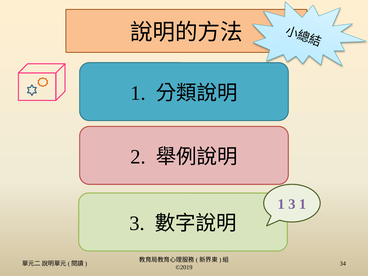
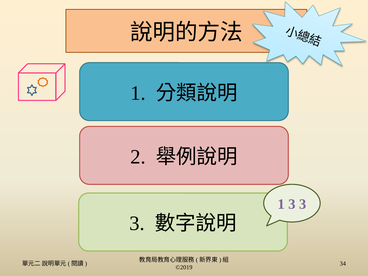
3 1: 1 -> 3 (303, 204)
